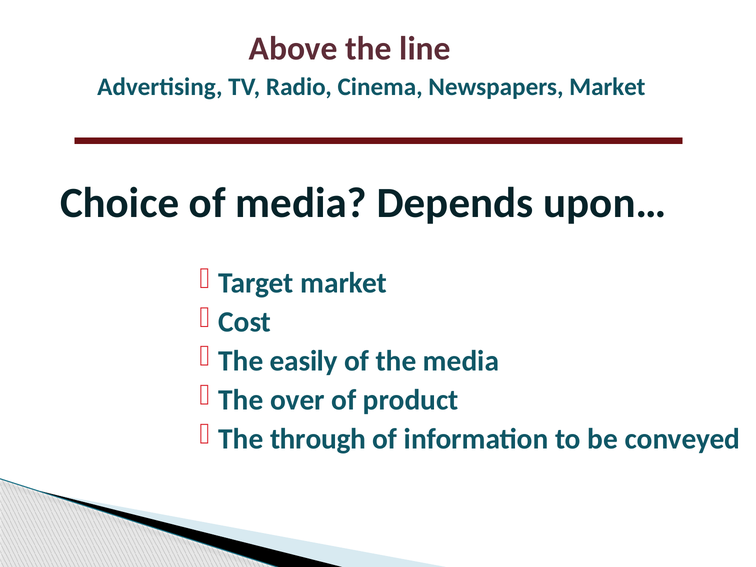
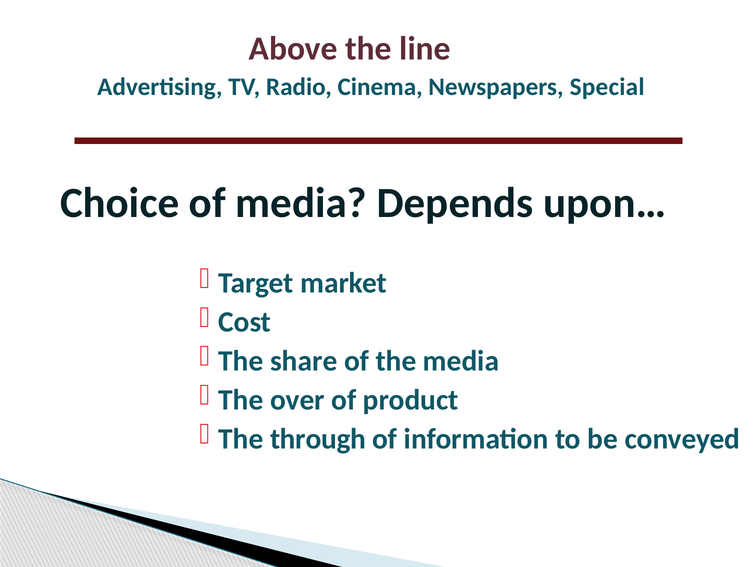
Newspapers Market: Market -> Special (607, 87)
easily: easily -> share (304, 361)
